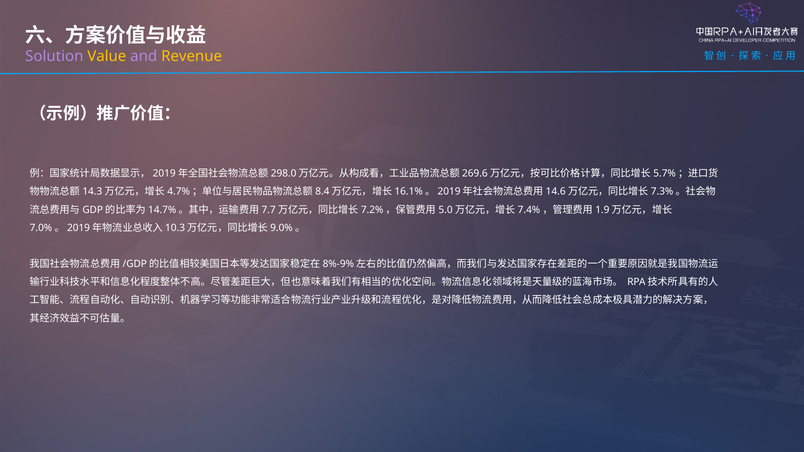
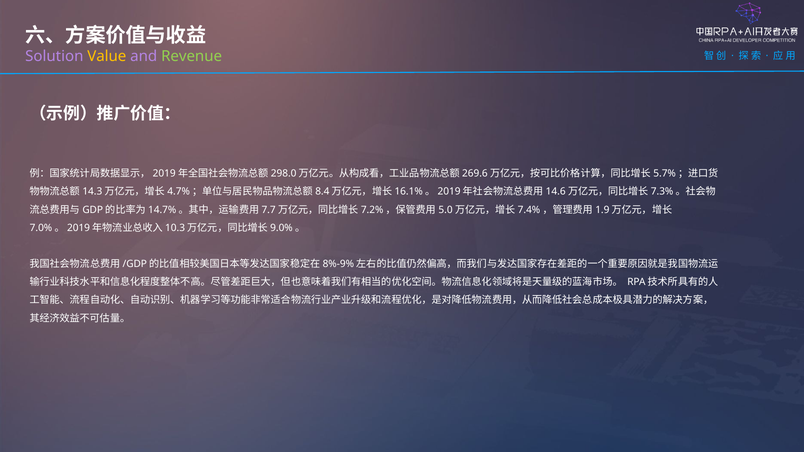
Revenue colour: yellow -> light green (192, 56)
